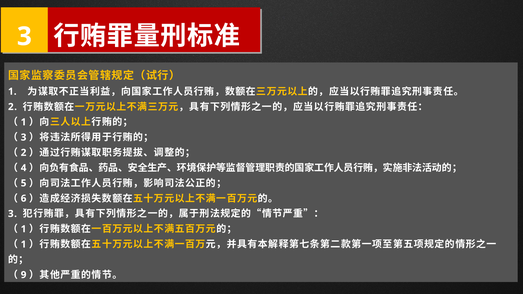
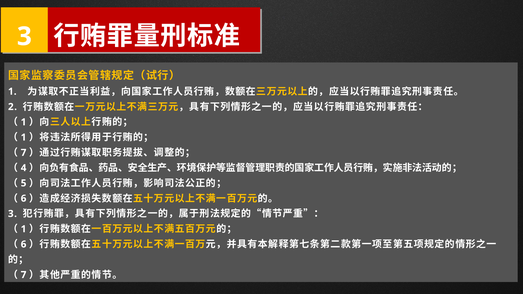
3: 3 -> 1 (24, 137)
2: 2 -> 7 (24, 153)
1: 1 -> 6 (24, 244)
9: 9 -> 7 (24, 275)
